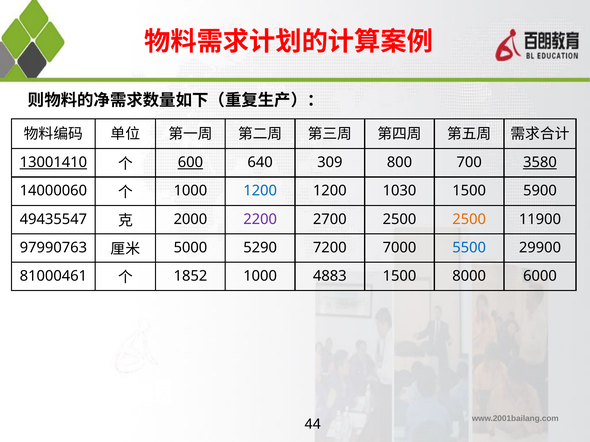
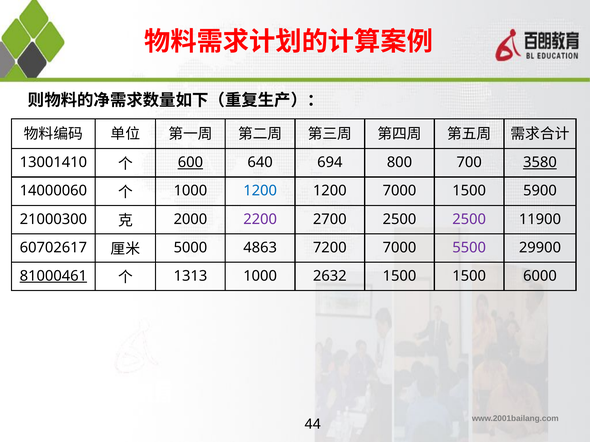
13001410 underline: present -> none (53, 163)
309: 309 -> 694 (330, 163)
1200 1030: 1030 -> 7000 (399, 191)
49435547: 49435547 -> 21000300 (53, 219)
2500 colour: orange -> purple (469, 219)
97990763: 97990763 -> 60702617 (53, 248)
5290: 5290 -> 4863 (260, 248)
5500 colour: blue -> purple (469, 248)
81000461 underline: none -> present (53, 276)
1852: 1852 -> 1313 (190, 276)
4883: 4883 -> 2632 (330, 276)
1500 8000: 8000 -> 1500 (469, 276)
